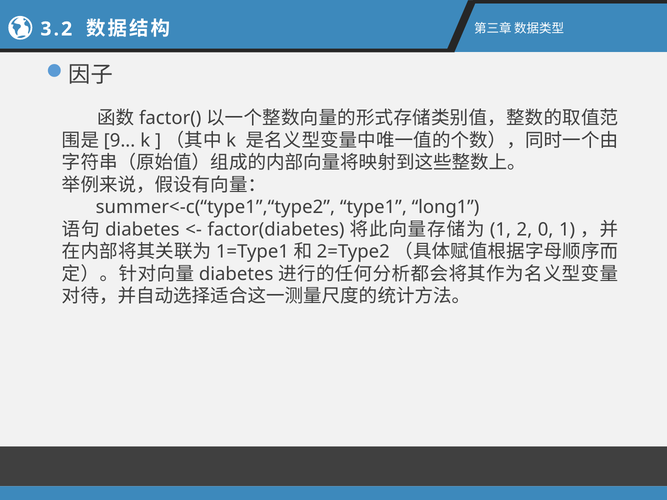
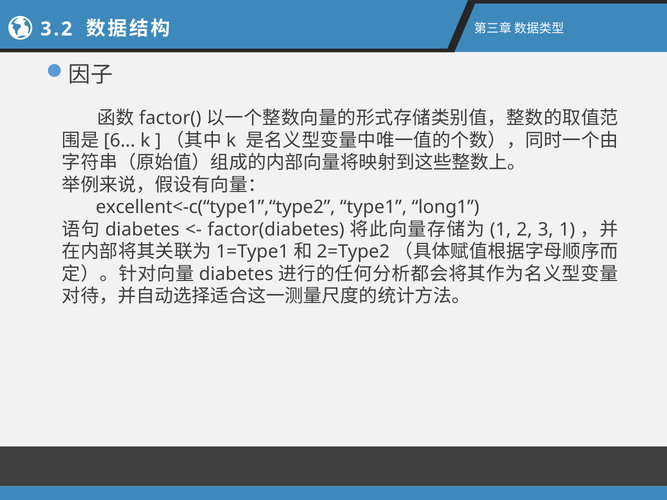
9: 9 -> 6 (120, 141)
summer<-c(“type1”,“type2: summer<-c(“type1”,“type2 -> excellent<-c(“type1”,“type2 (215, 207)
0: 0 -> 3 (546, 230)
